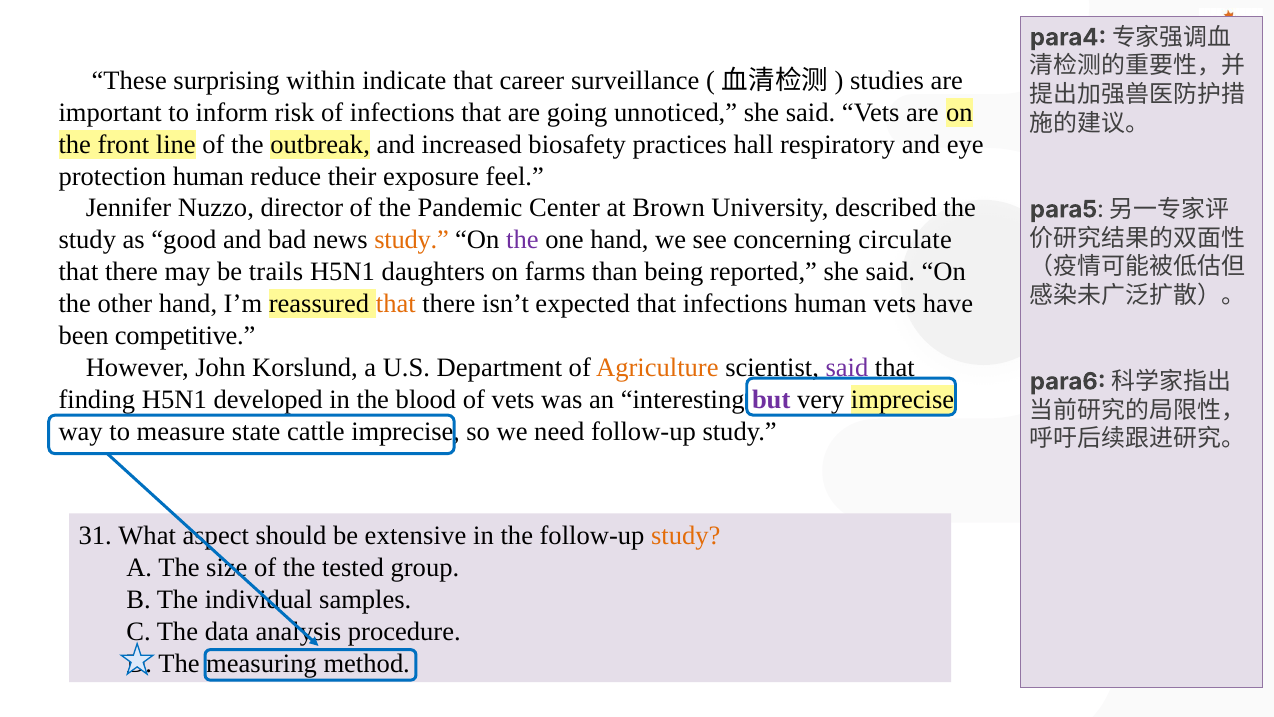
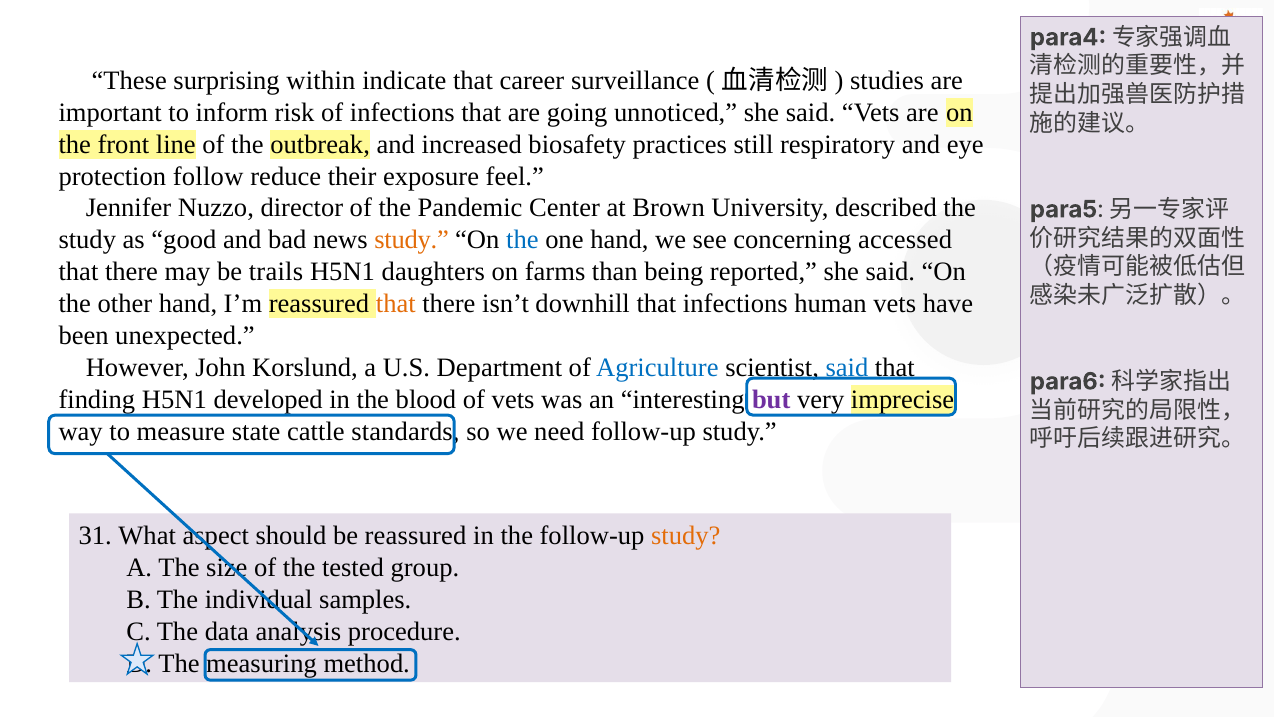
hall: hall -> still (753, 144)
protection human: human -> follow (208, 176)
the colour: purple -> blue (522, 240)
circulate: circulate -> accessed (905, 240)
expected: expected -> downhill (583, 304)
competitive: competitive -> unexpected (185, 335)
Agriculture colour: orange -> blue (657, 367)
said colour: purple -> blue (847, 367)
cattle imprecise: imprecise -> standards (405, 431)
be extensive: extensive -> reassured (416, 536)
